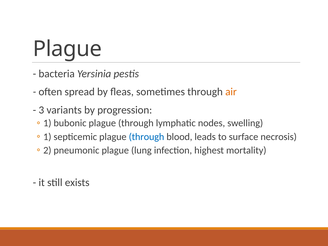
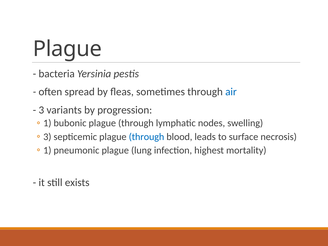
air colour: orange -> blue (231, 92)
1: 1 -> 3 (47, 137)
2: 2 -> 1 (47, 150)
